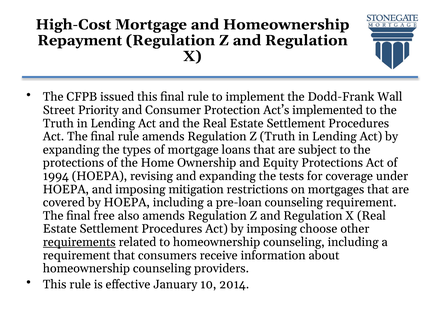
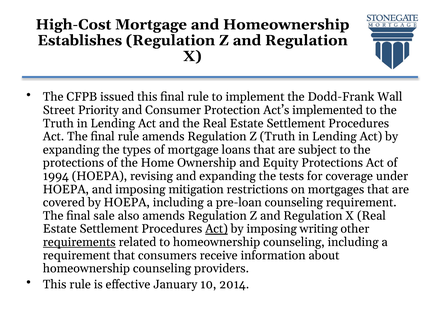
Repayment: Repayment -> Establishes (80, 40)
free: free -> sale (104, 216)
Act underline: none -> present (216, 229)
choose: choose -> writing (319, 229)
